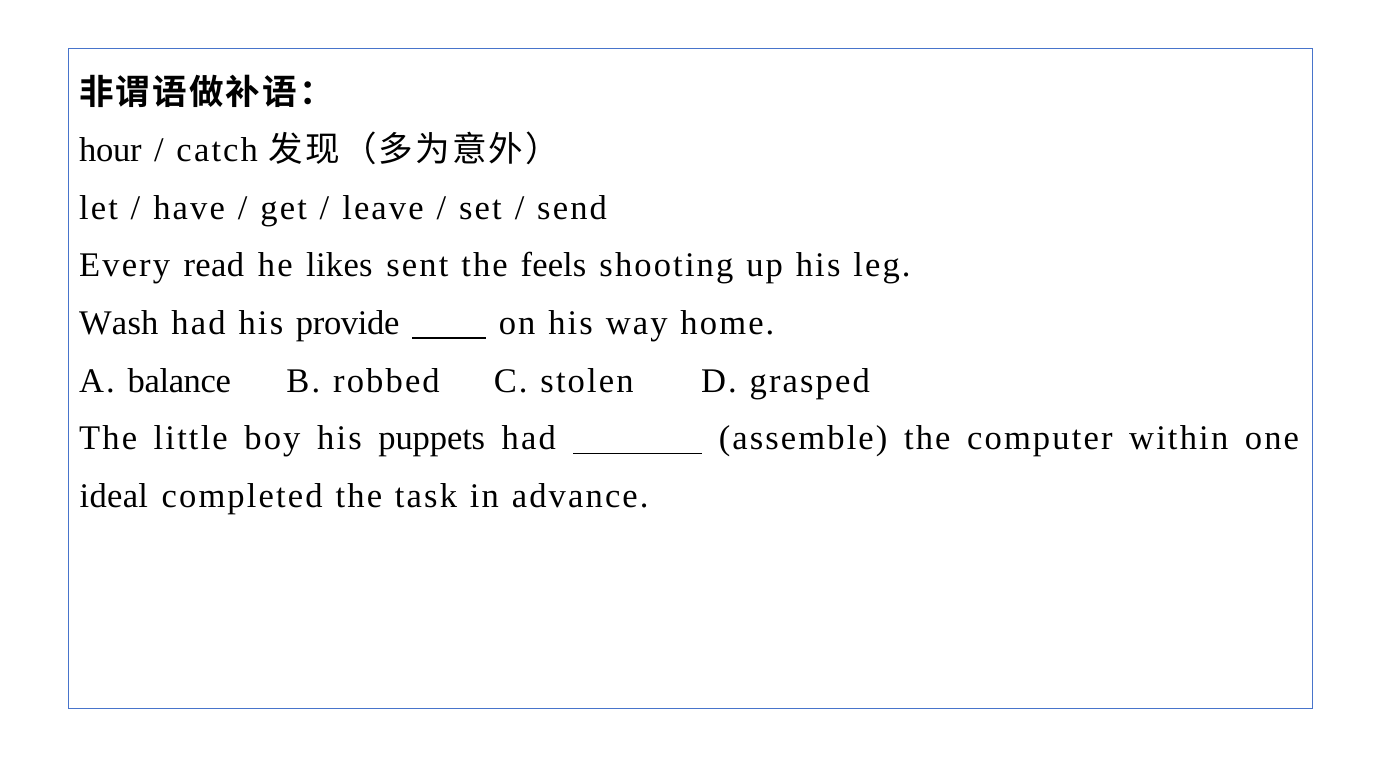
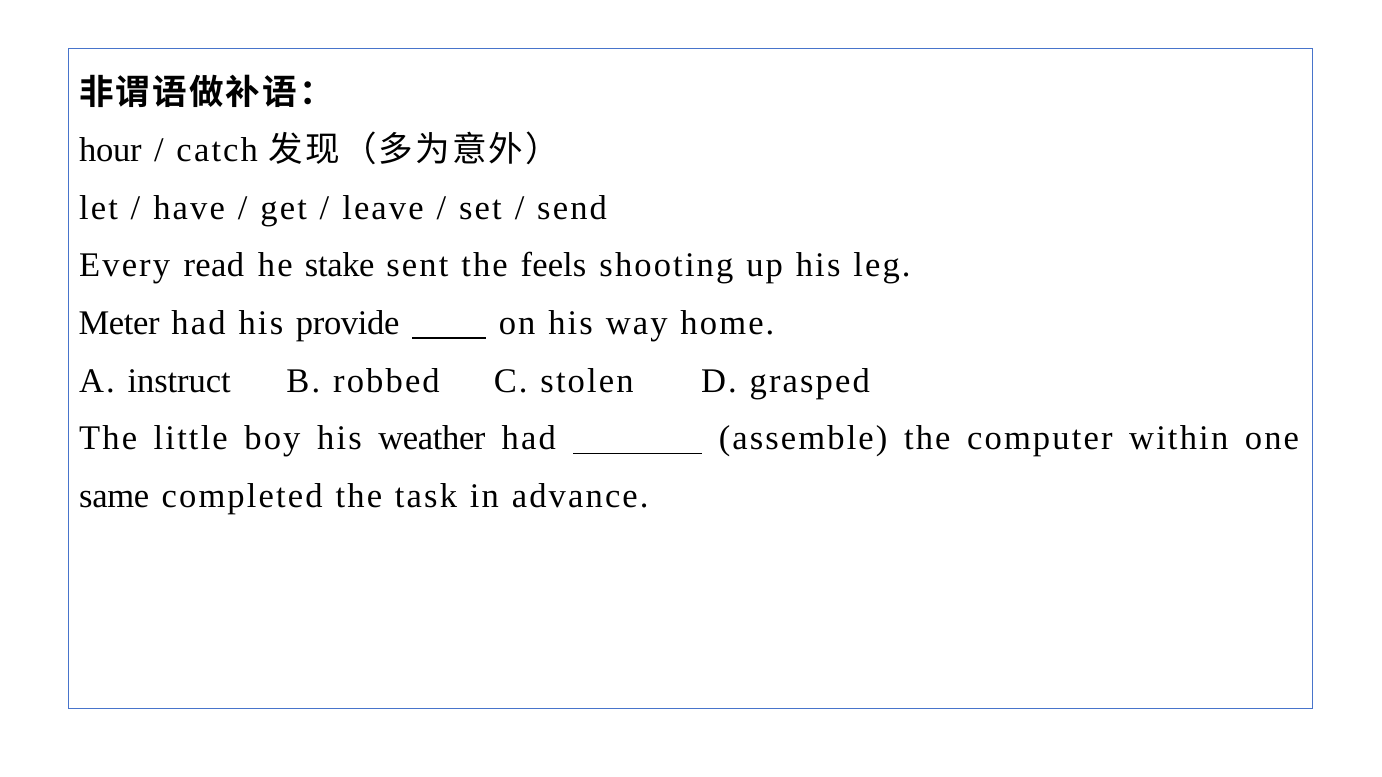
likes: likes -> stake (340, 266)
Wash: Wash -> Meter (119, 323)
balance: balance -> instruct (179, 381)
puppets: puppets -> weather (432, 438)
ideal: ideal -> same (114, 496)
